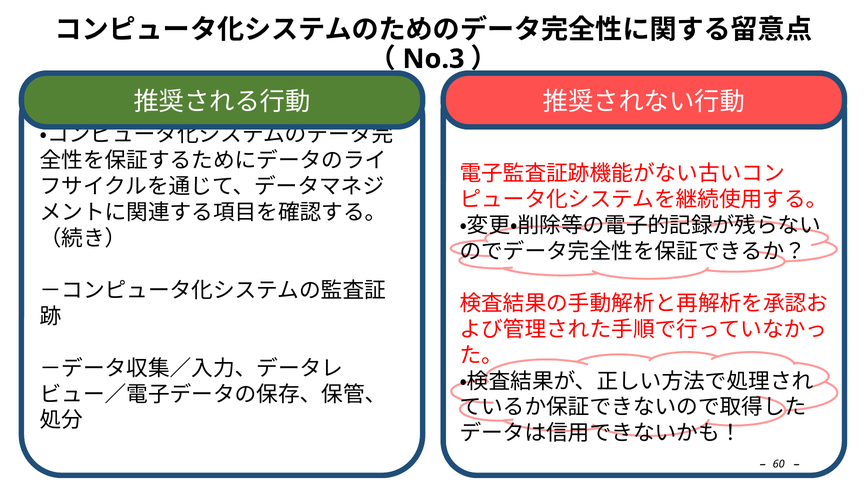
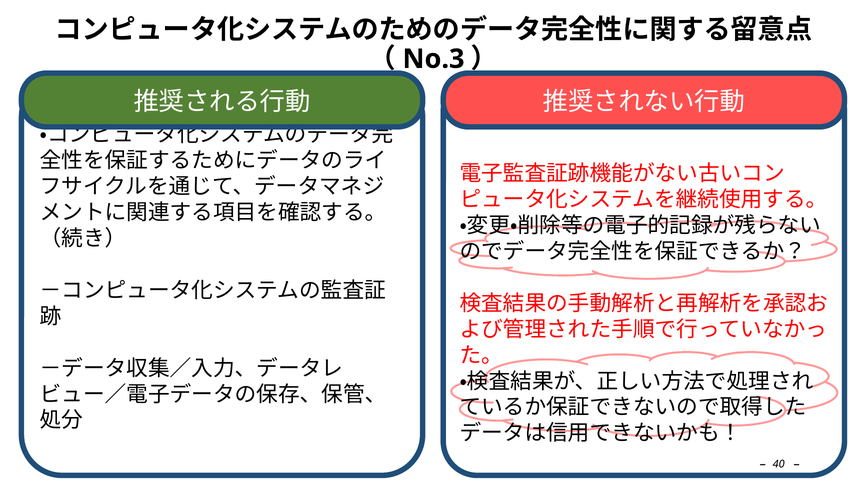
60: 60 -> 40 (779, 465)
